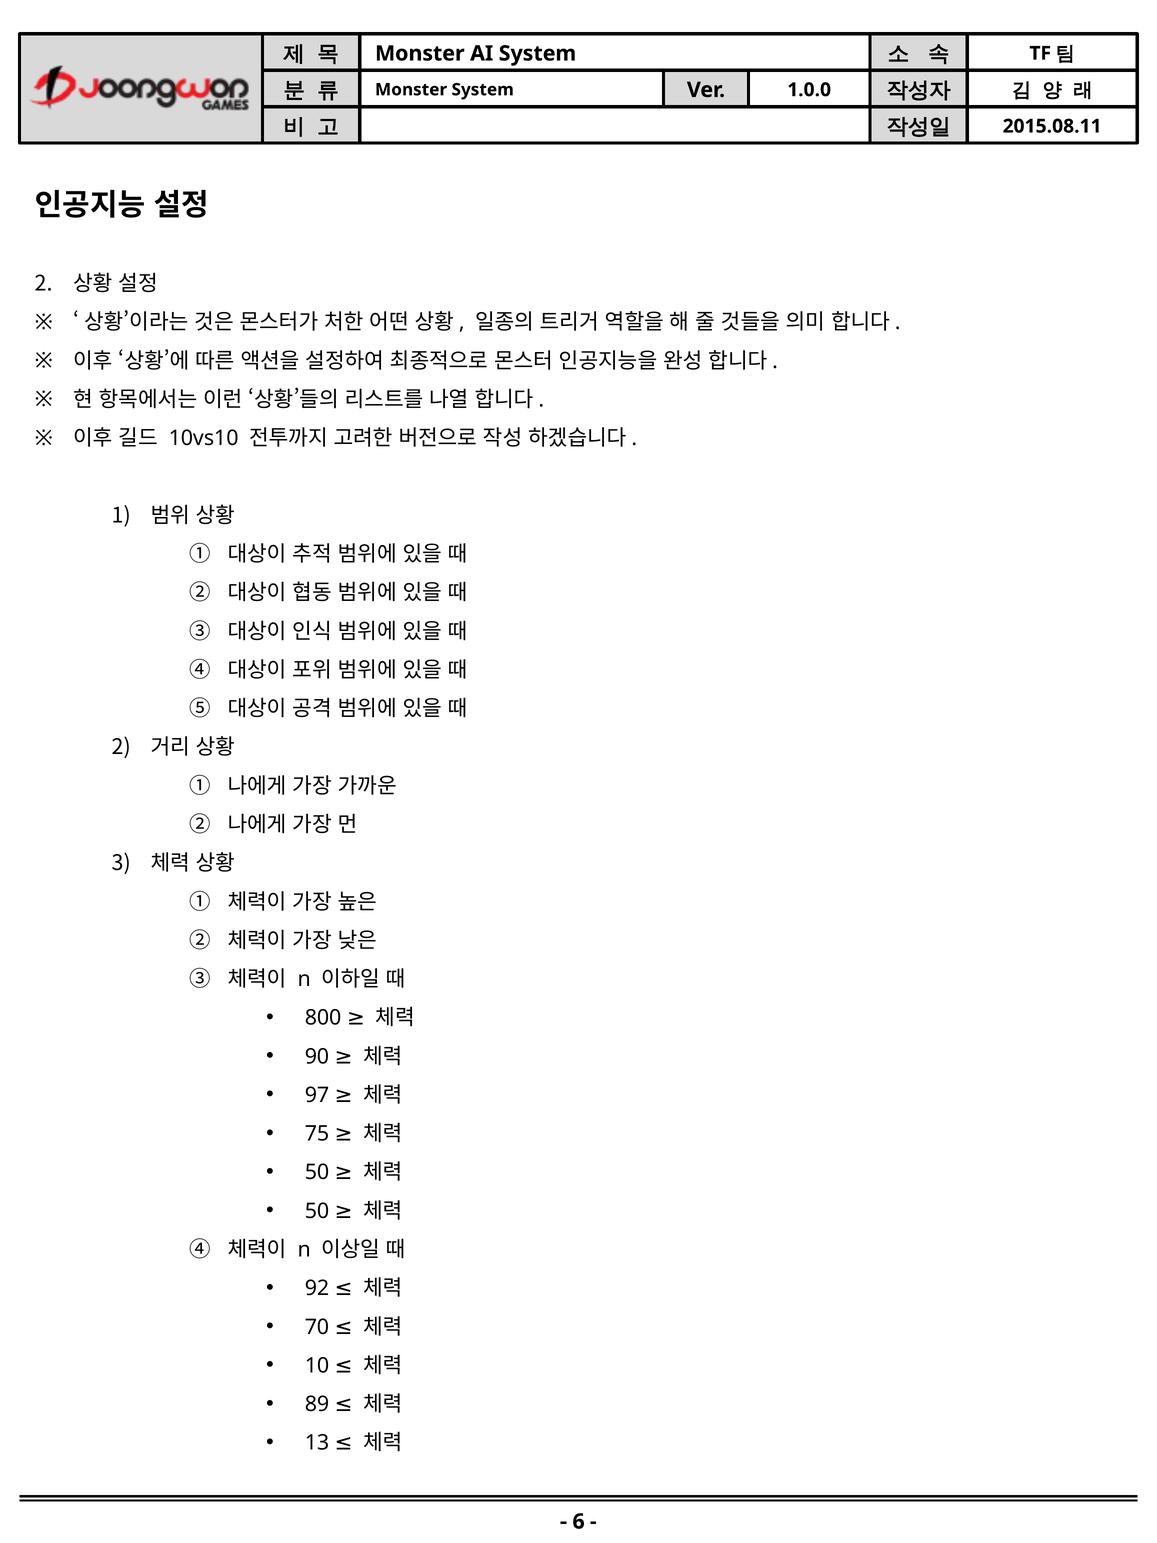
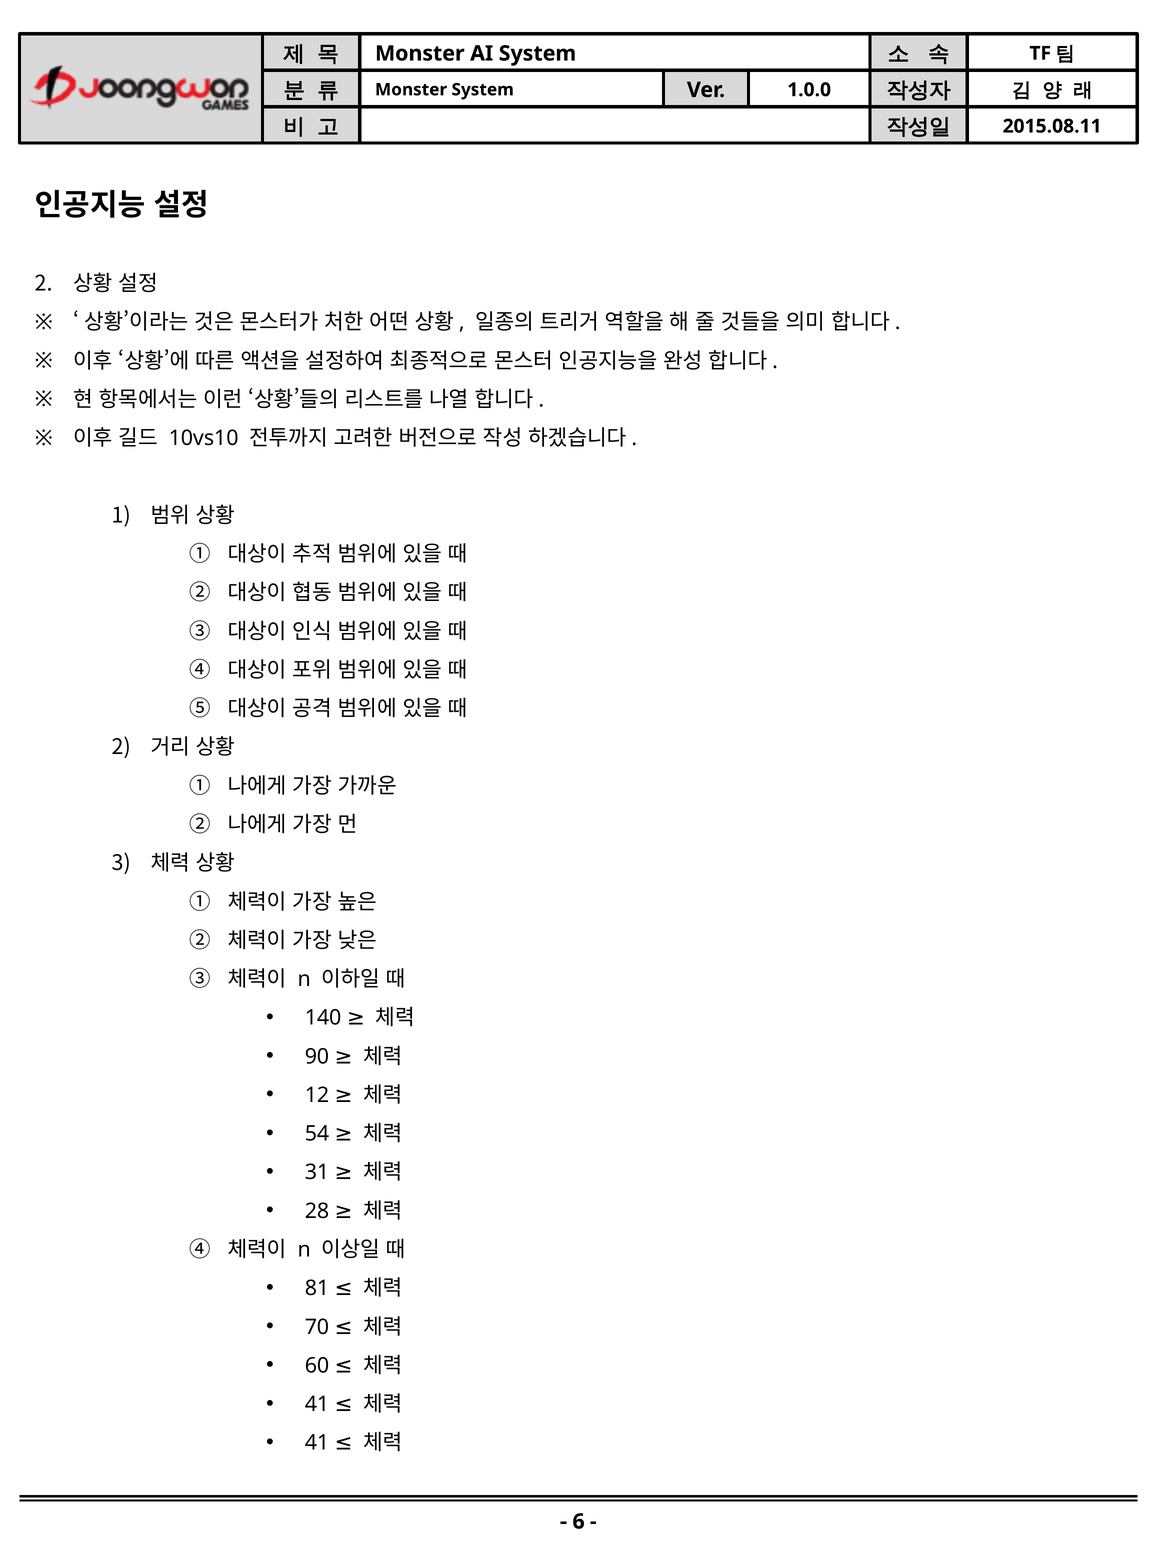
800: 800 -> 140 (323, 1018)
97: 97 -> 12 (317, 1095)
75: 75 -> 54 (317, 1134)
50: 50 -> 31 (317, 1172)
50: 50 -> 28 (317, 1211)
92: 92 -> 81 (317, 1288)
10: 10 -> 60 (317, 1365)
89: 89 -> 41 (317, 1404)
13: 13 -> 41 (317, 1443)
